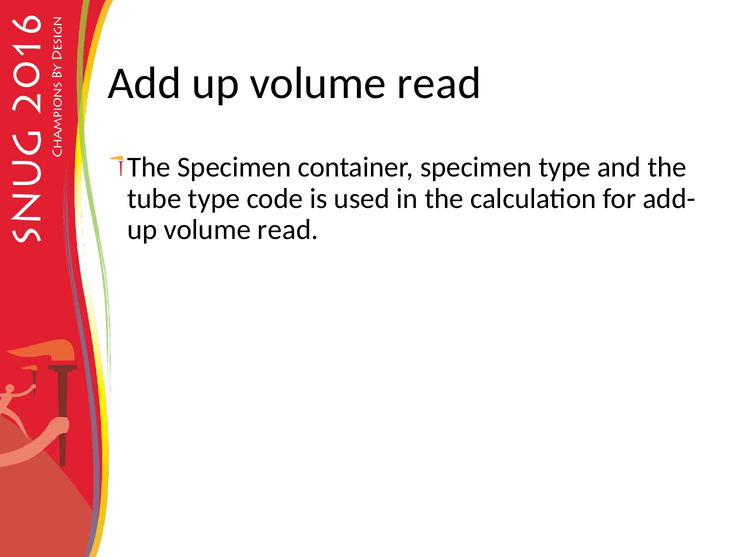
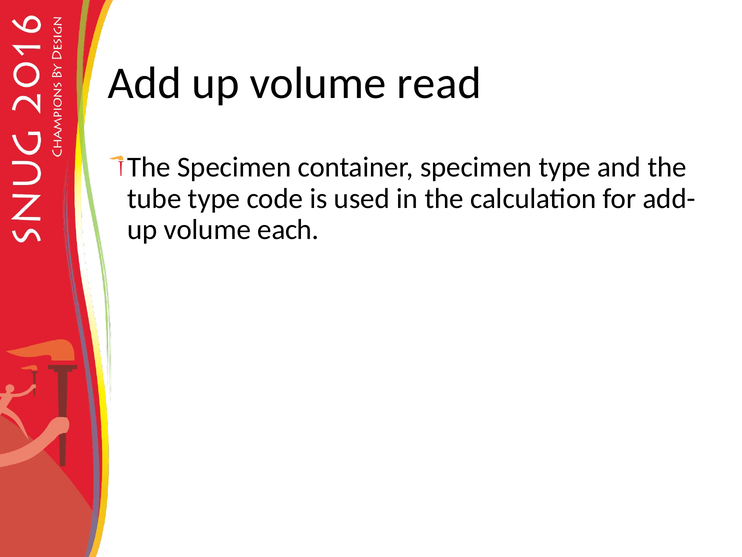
read: read -> each (288, 230)
